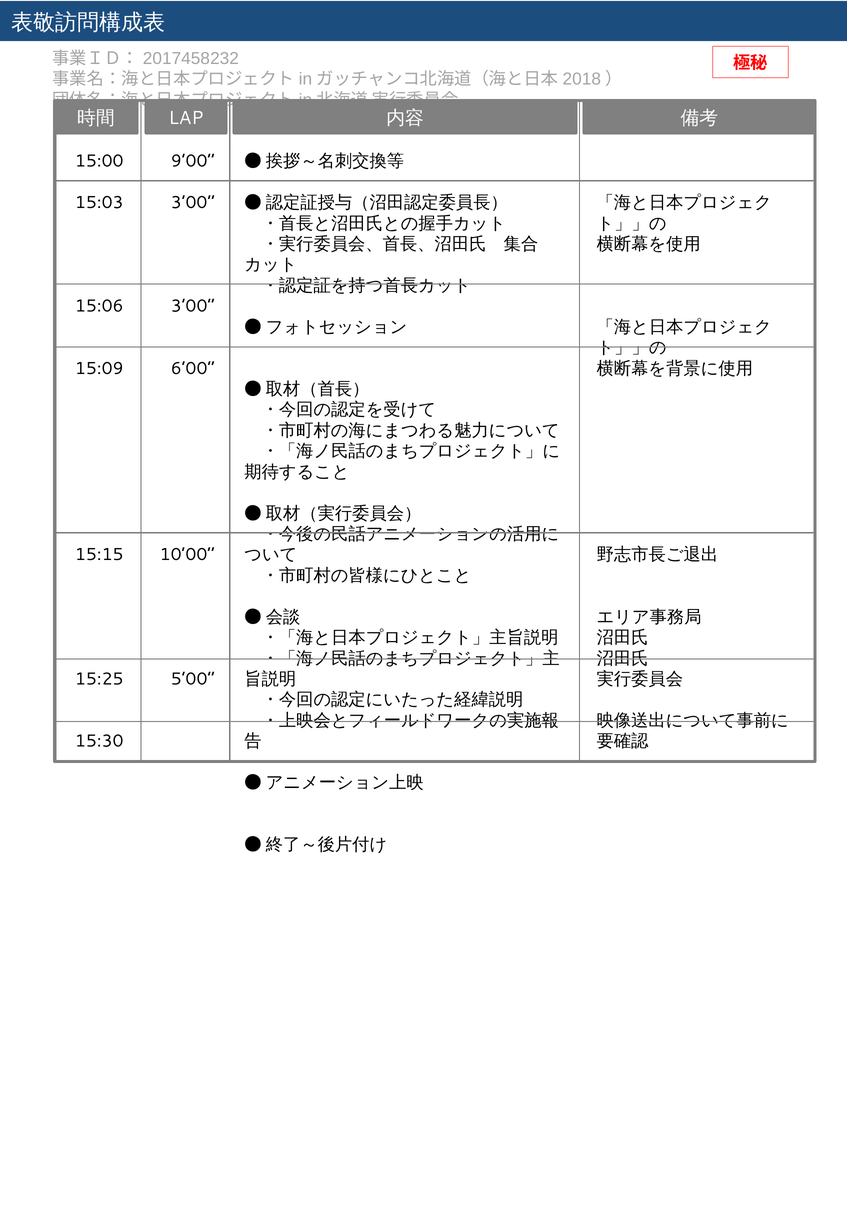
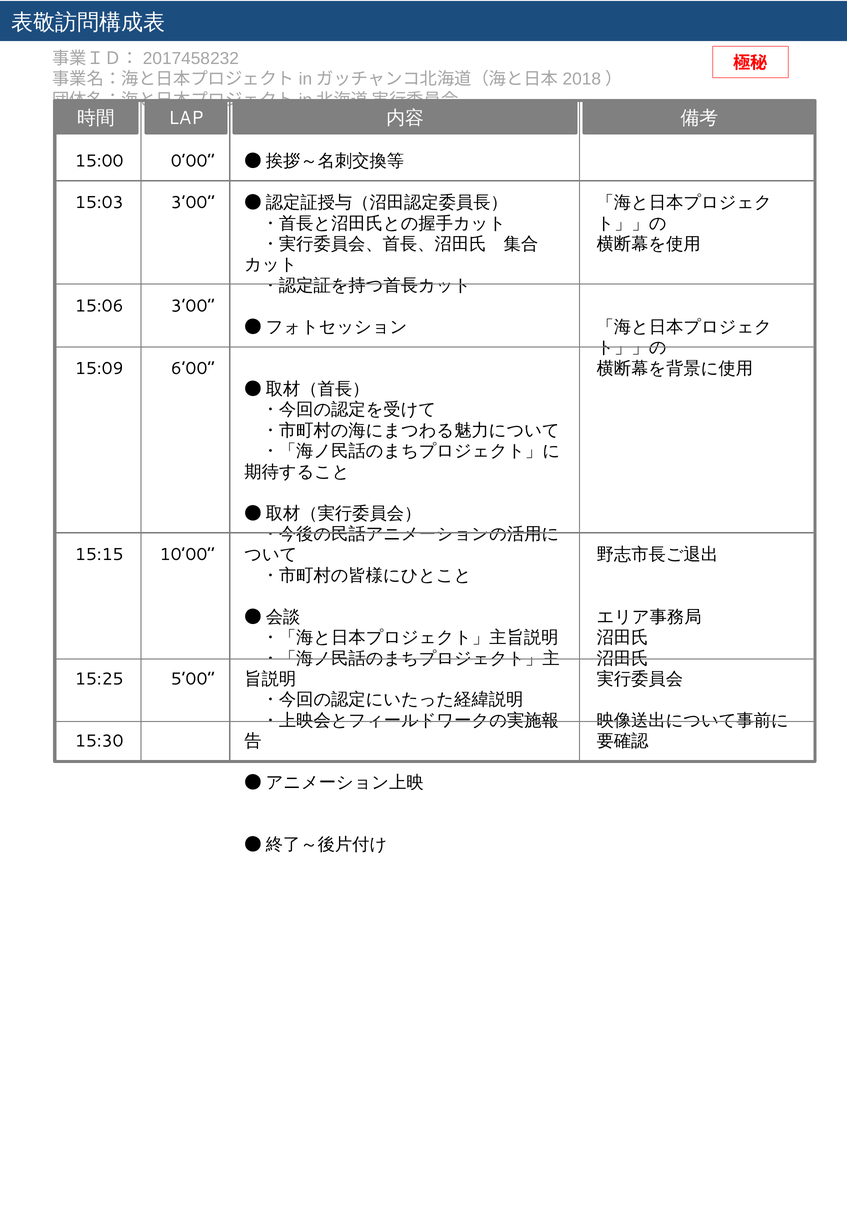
9’00: 9’00 -> 0’00 (193, 161)
